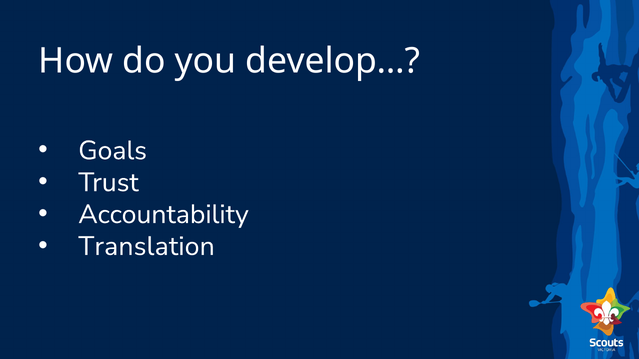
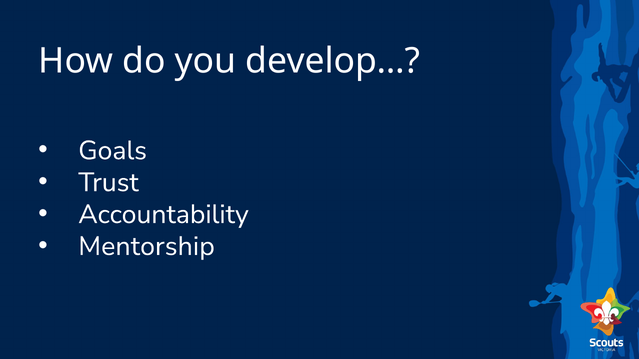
Translation: Translation -> Mentorship (147, 247)
